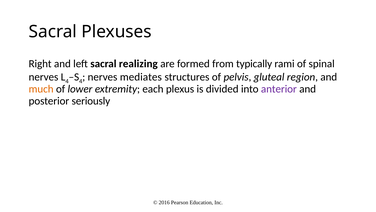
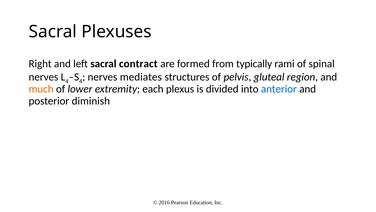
realizing: realizing -> contract (138, 64)
anterior colour: purple -> blue (279, 89)
seriously: seriously -> diminish (91, 101)
